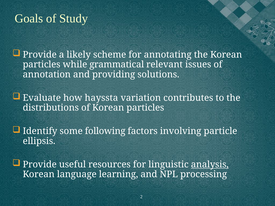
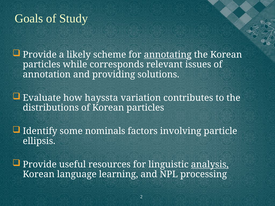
annotating underline: none -> present (168, 55)
grammatical: grammatical -> corresponds (117, 65)
following: following -> nominals (105, 131)
